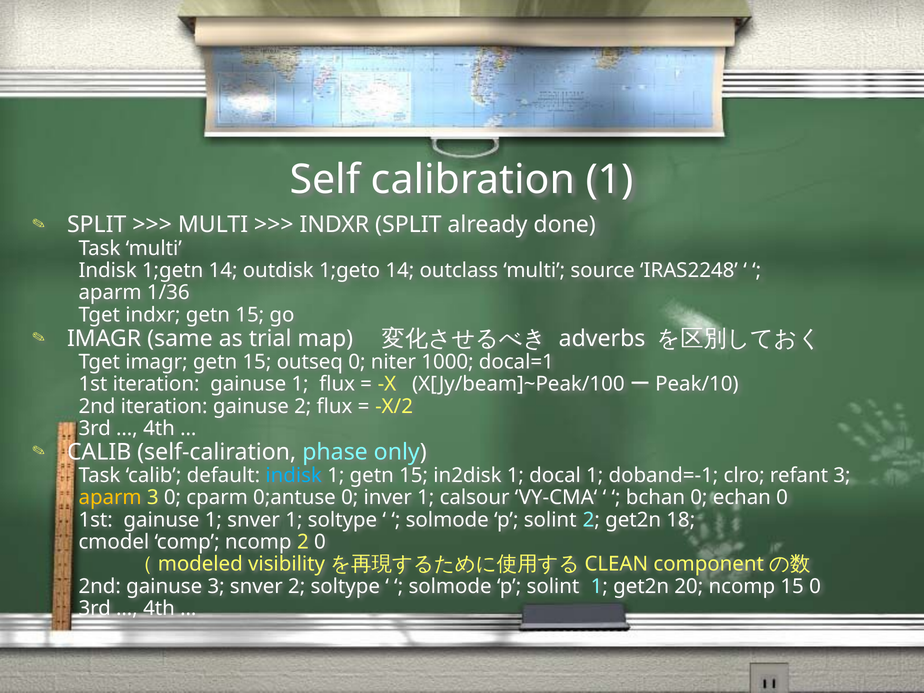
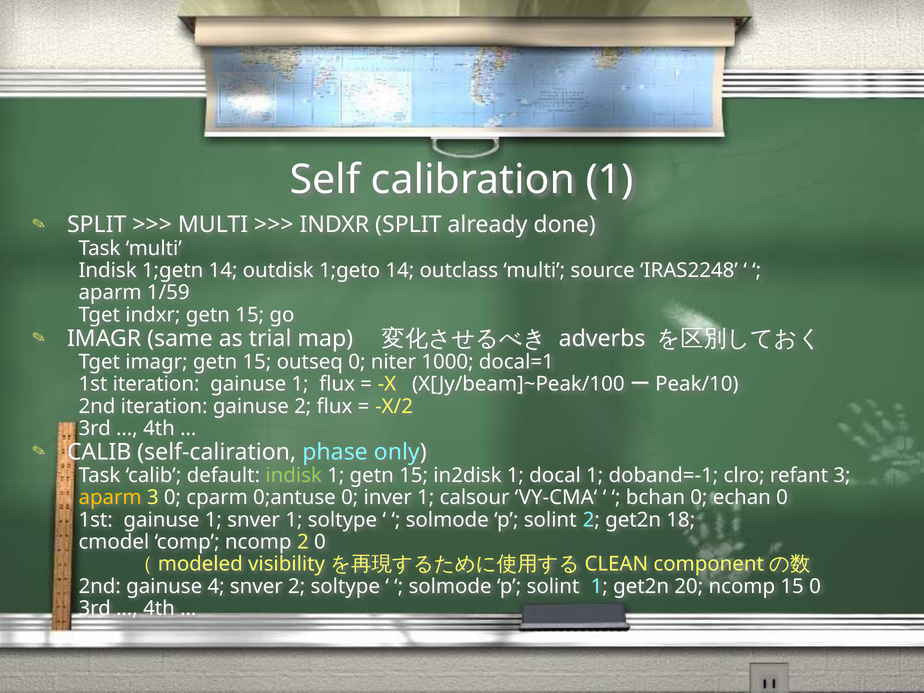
1/36: 1/36 -> 1/59 (168, 293)
indisk colour: light blue -> light green (294, 476)
gainuse 3: 3 -> 4 (216, 586)
